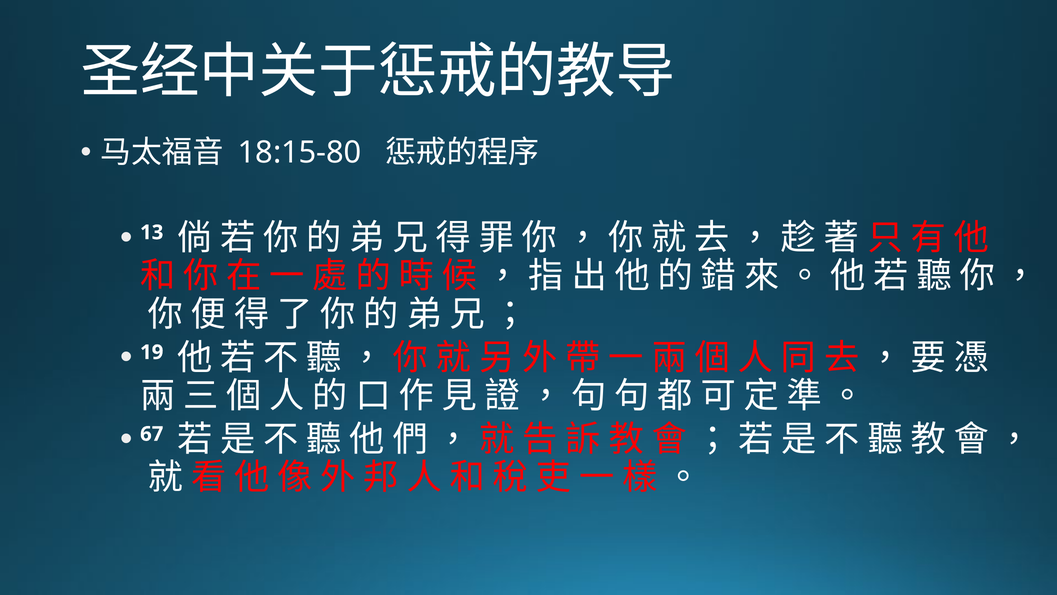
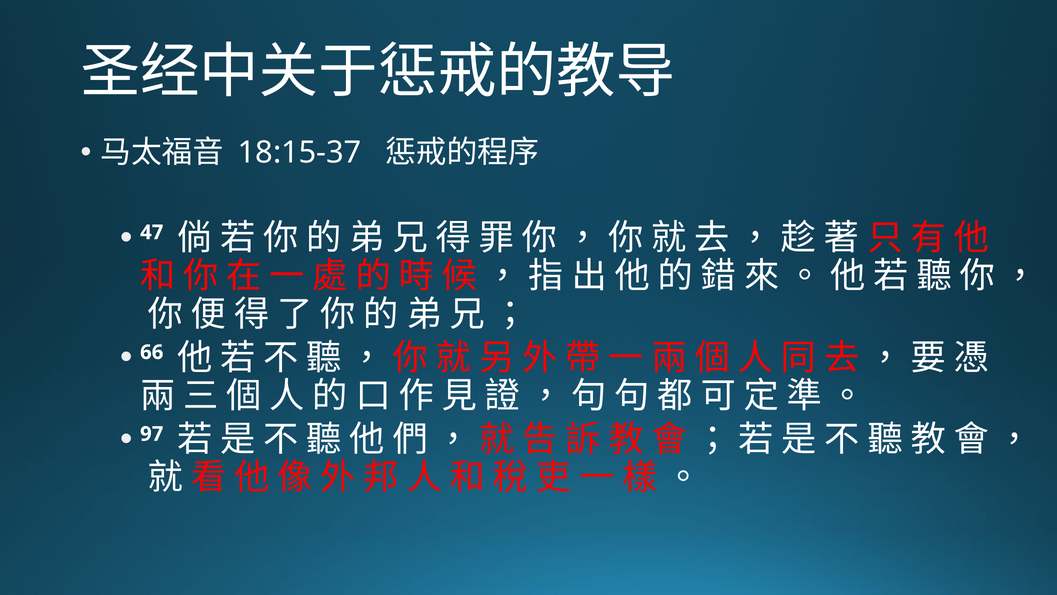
18:15-80: 18:15-80 -> 18:15-37 (300, 153)
13: 13 -> 47 (152, 232)
19: 19 -> 66 (152, 352)
67: 67 -> 97 (152, 434)
